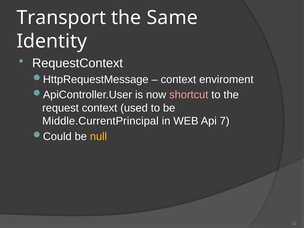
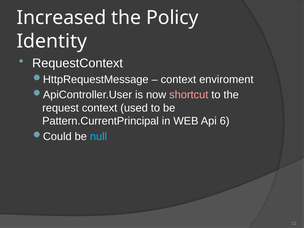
Transport: Transport -> Increased (61, 18)
Same: Same -> Policy (172, 18)
Middle.CurrentPrincipal: Middle.CurrentPrincipal -> Pattern.CurrentPrincipal (100, 121)
7: 7 -> 6 (225, 121)
null colour: yellow -> light blue (98, 136)
